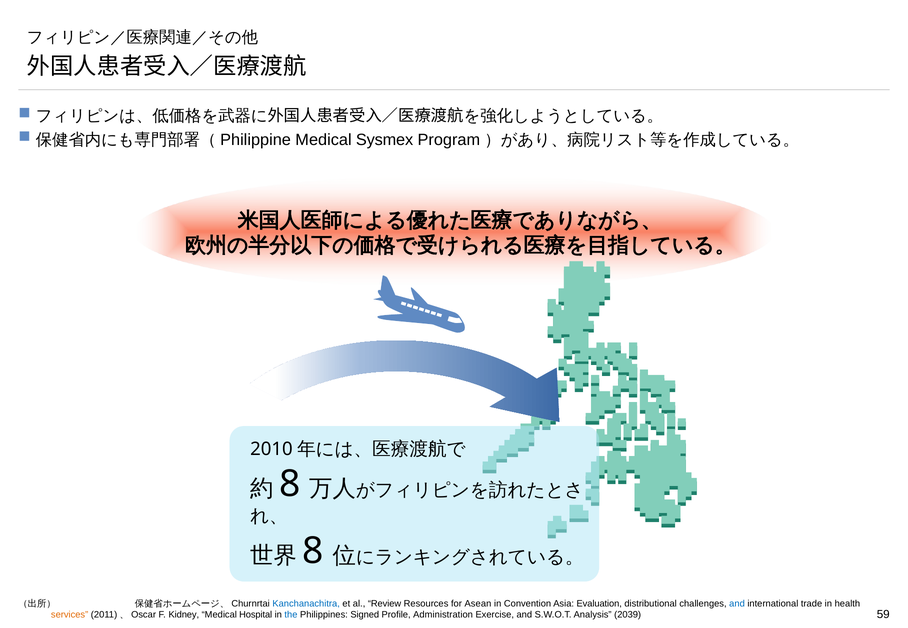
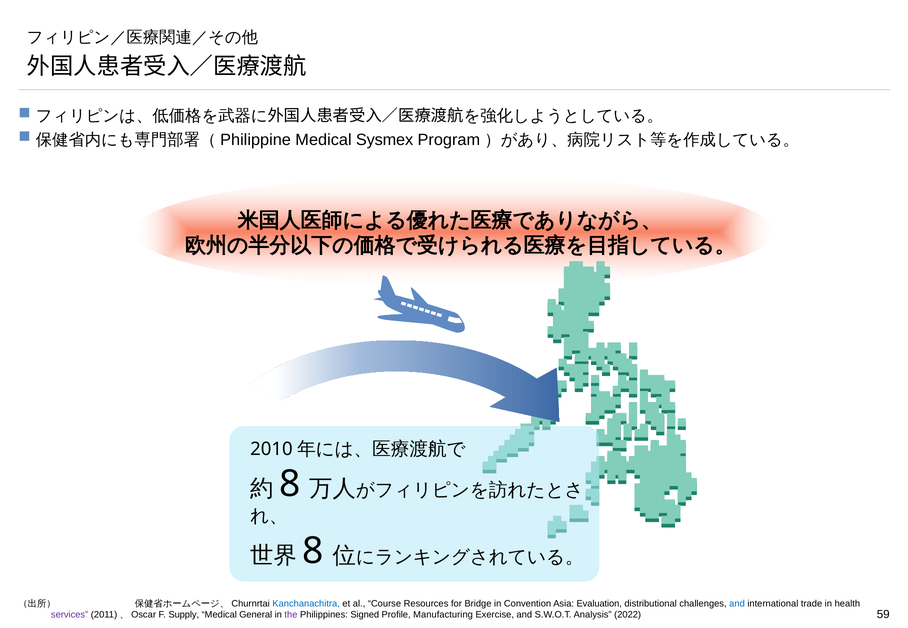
Review: Review -> Course (384, 604)
Asean: Asean -> Bridge (478, 604)
services colour: orange -> purple (70, 615)
Kidney: Kidney -> Supply (184, 615)
Hospital: Hospital -> General (256, 615)
the colour: blue -> purple (291, 615)
Administration: Administration -> Manufacturing (443, 615)
2039: 2039 -> 2022 (628, 615)
